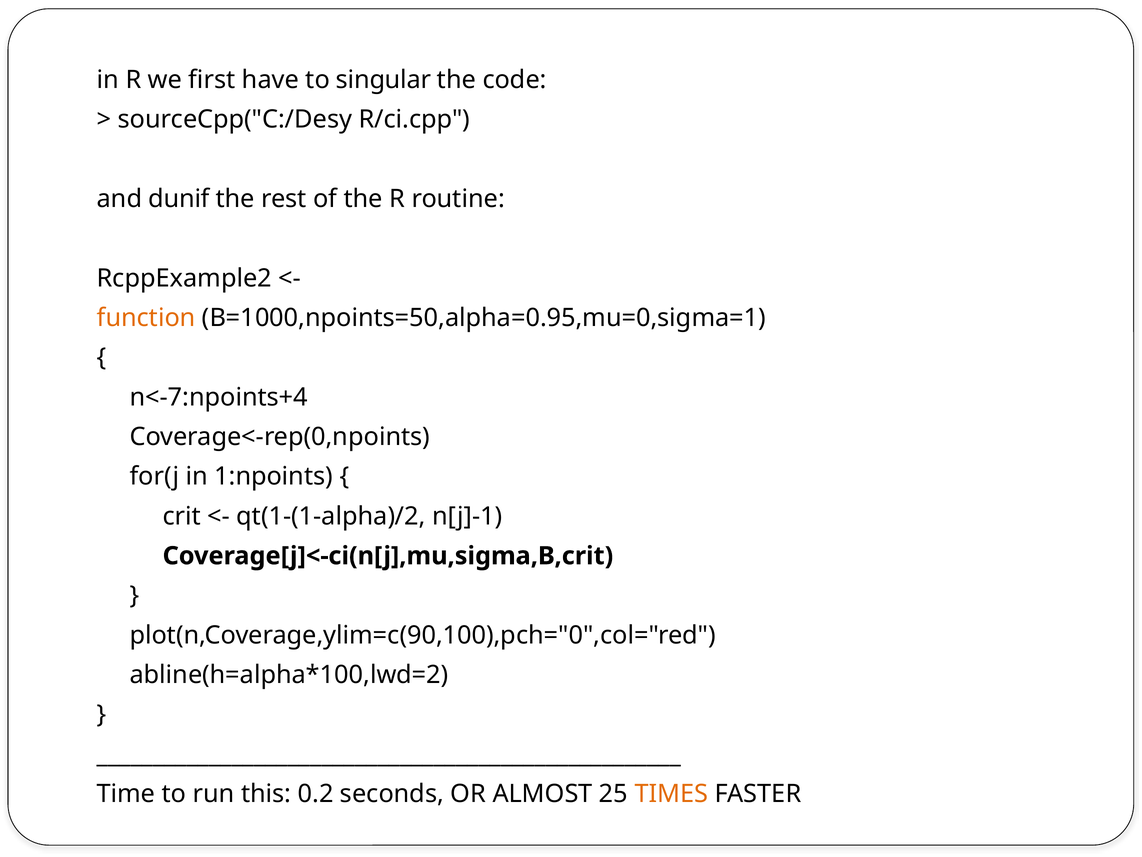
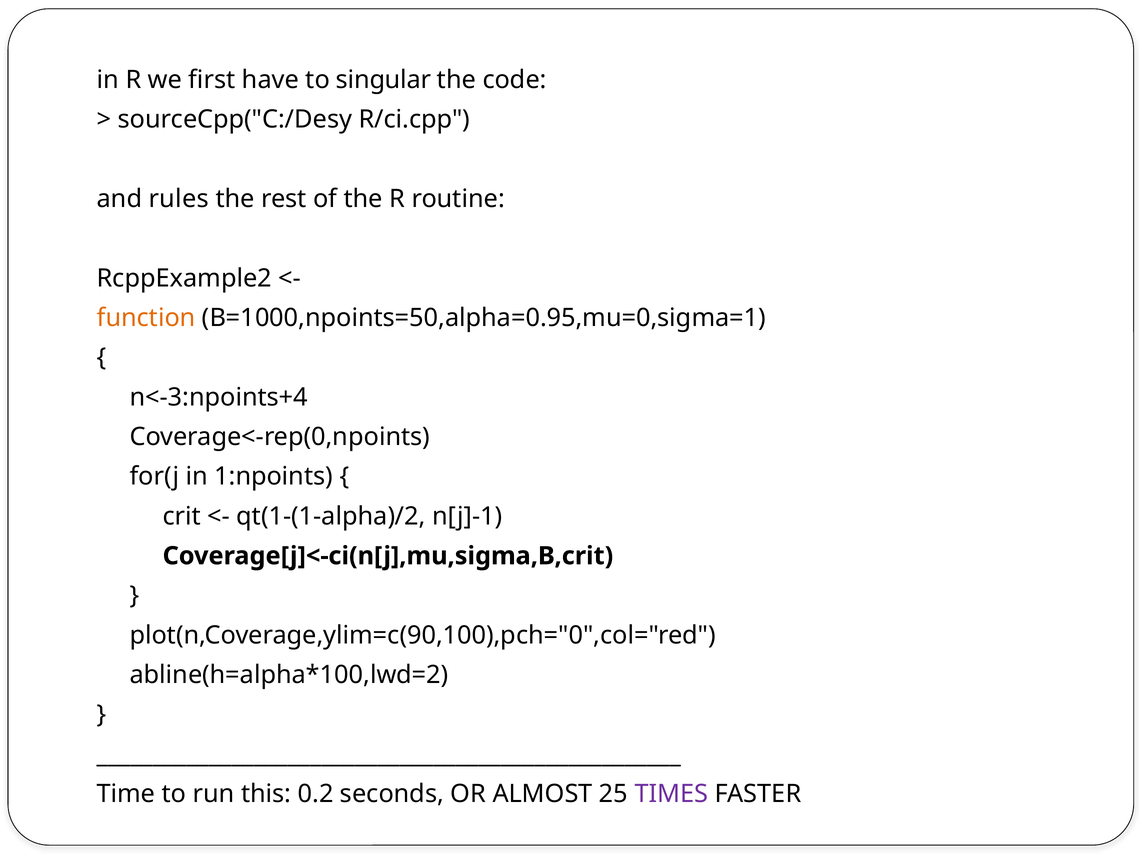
dunif: dunif -> rules (179, 199)
n<-7:npoints+4: n<-7:npoints+4 -> n<-3:npoints+4 (219, 397)
TIMES colour: orange -> purple (671, 794)
